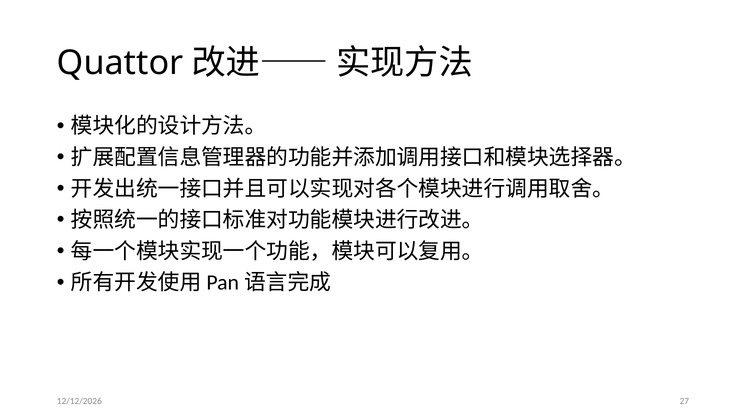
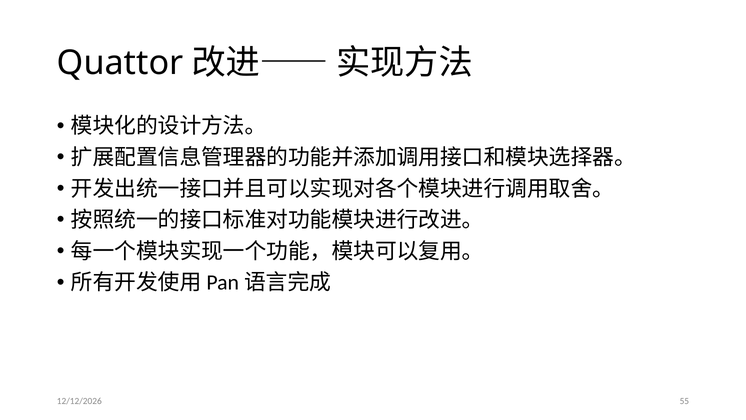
27: 27 -> 55 (684, 401)
